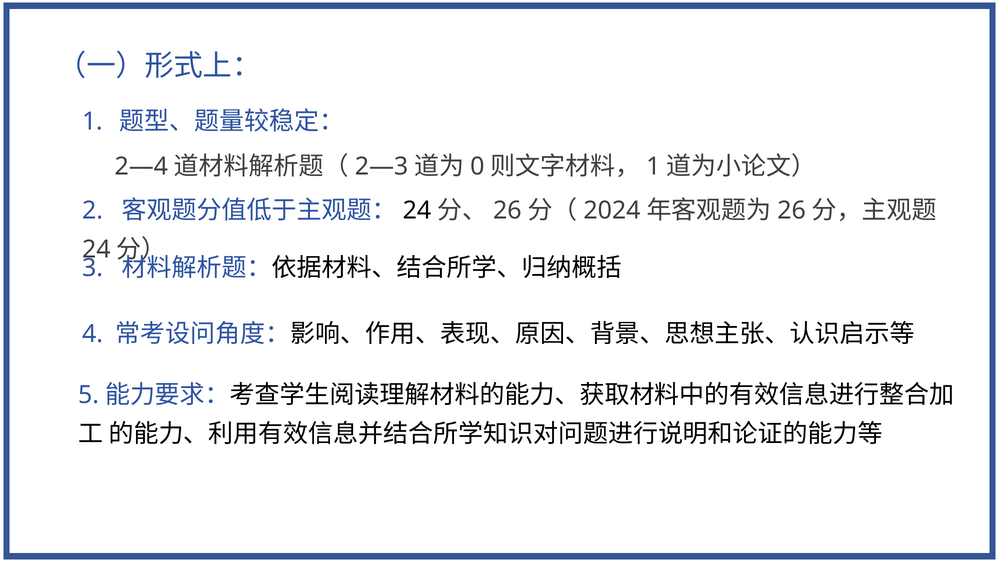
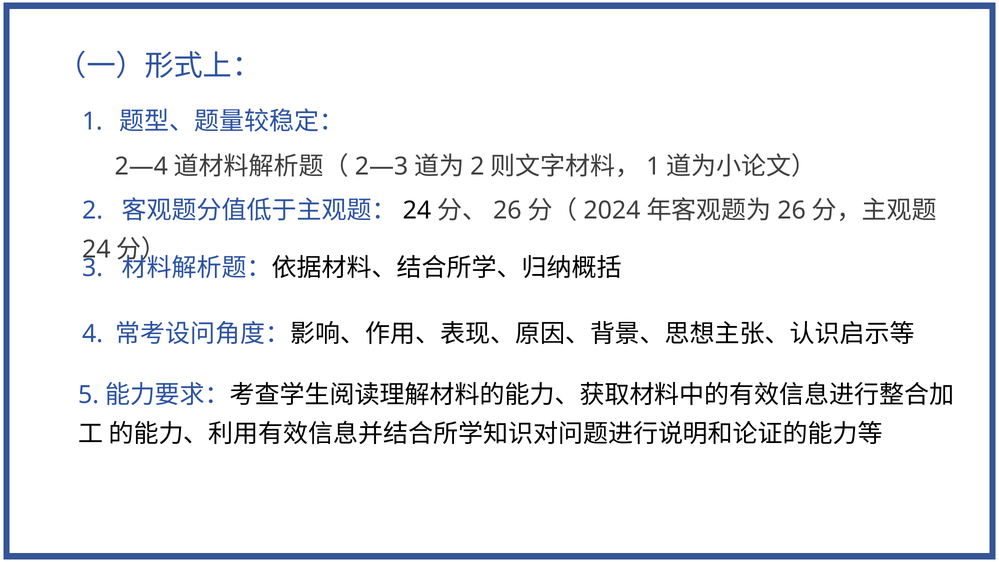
0: 0 -> 2 (477, 167)
